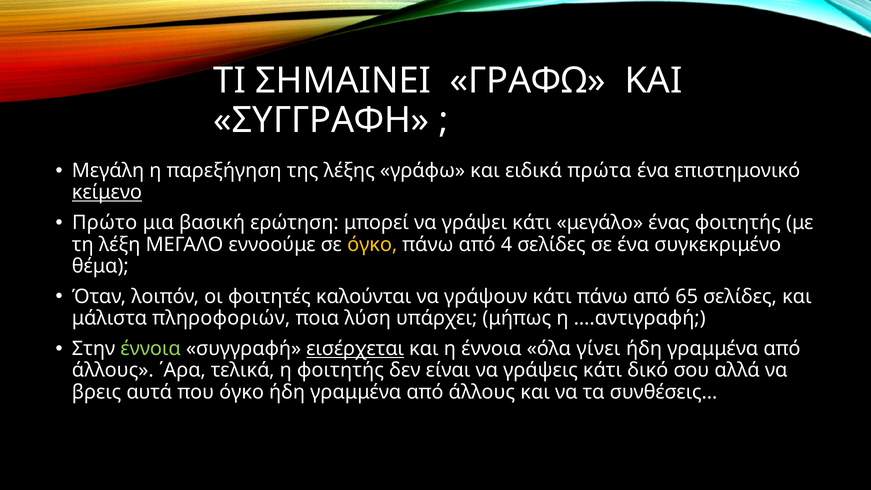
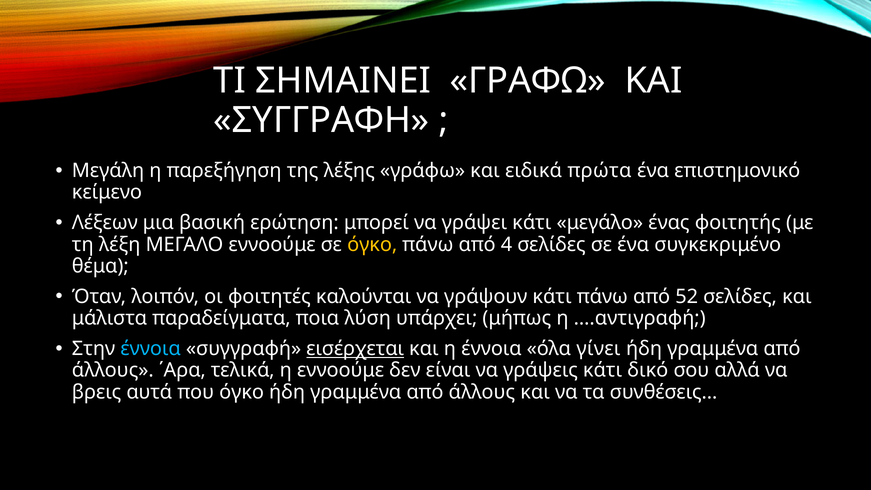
κείμενο underline: present -> none (107, 192)
Πρώτο: Πρώτο -> Λέξεων (105, 223)
65: 65 -> 52 (687, 297)
πληροφοριών: πληροφοριών -> παραδείγματα (221, 318)
έννοια colour: light green -> light blue (151, 349)
η φοιτητής: φοιτητής -> εννοούμε (341, 370)
